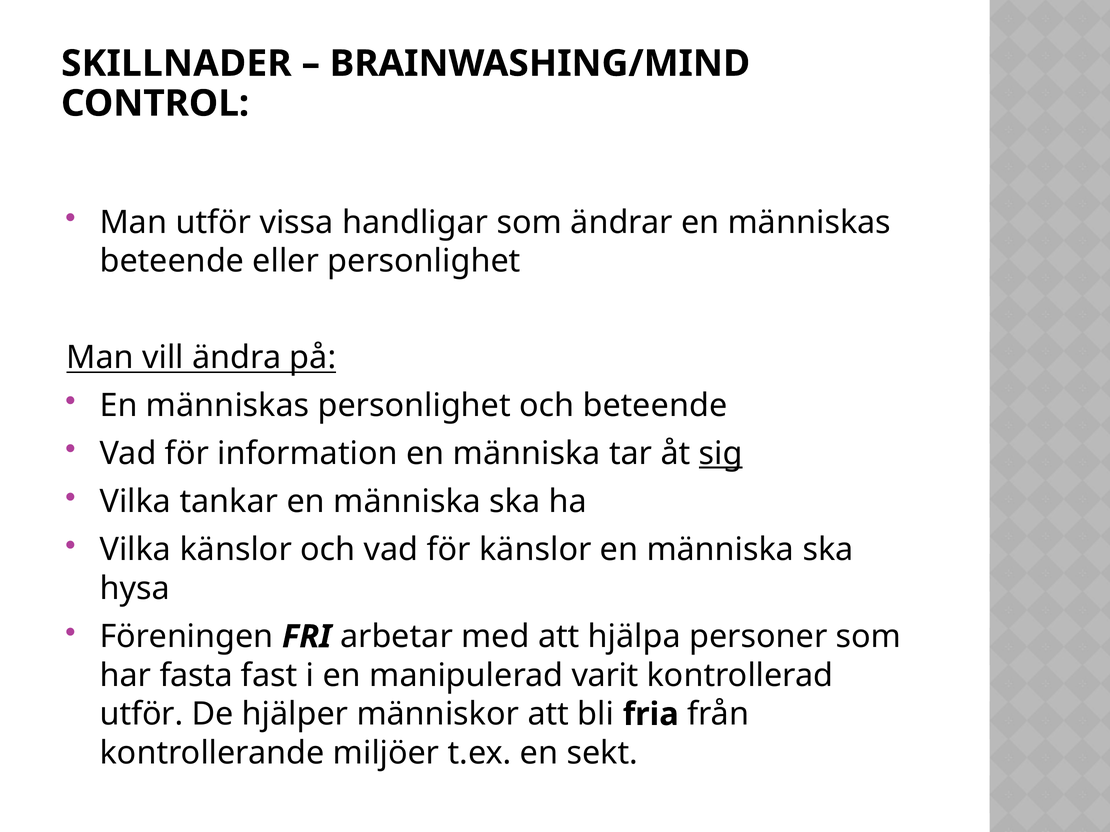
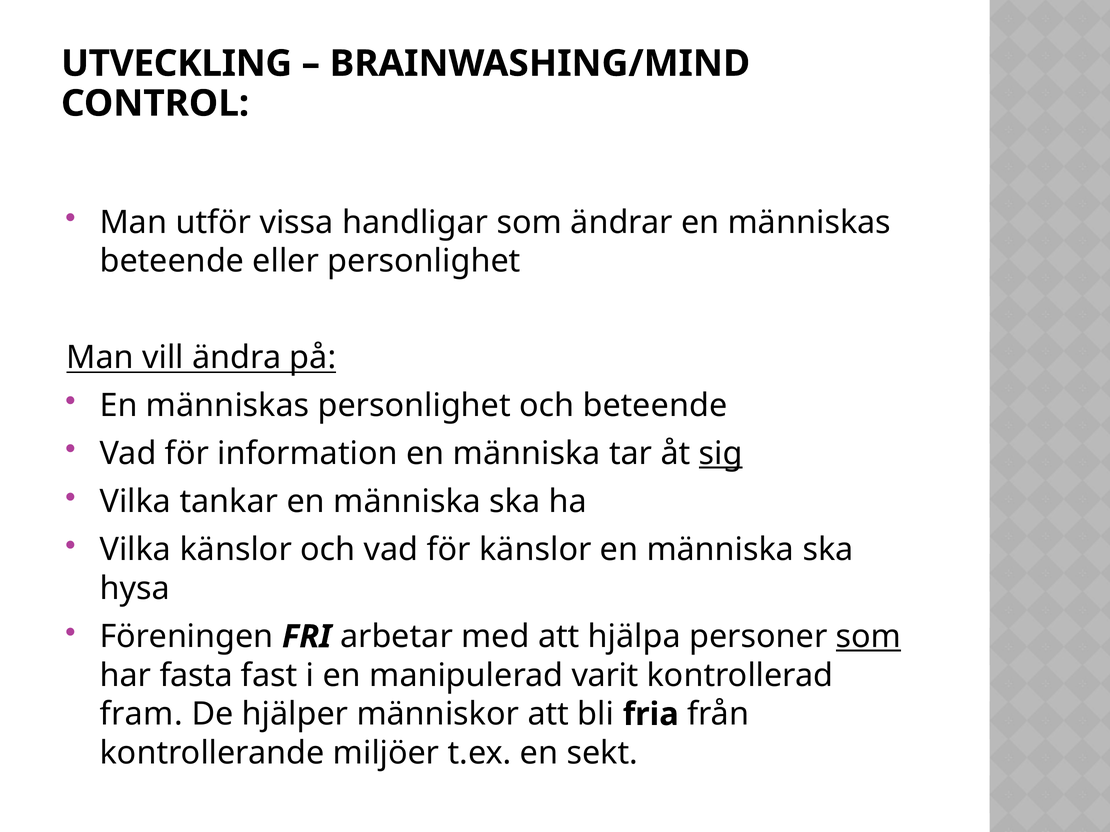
SKILLNADER: SKILLNADER -> UTVECKLING (177, 64)
som underline: none -> present (869, 637)
utför: utför -> fram (141, 715)
